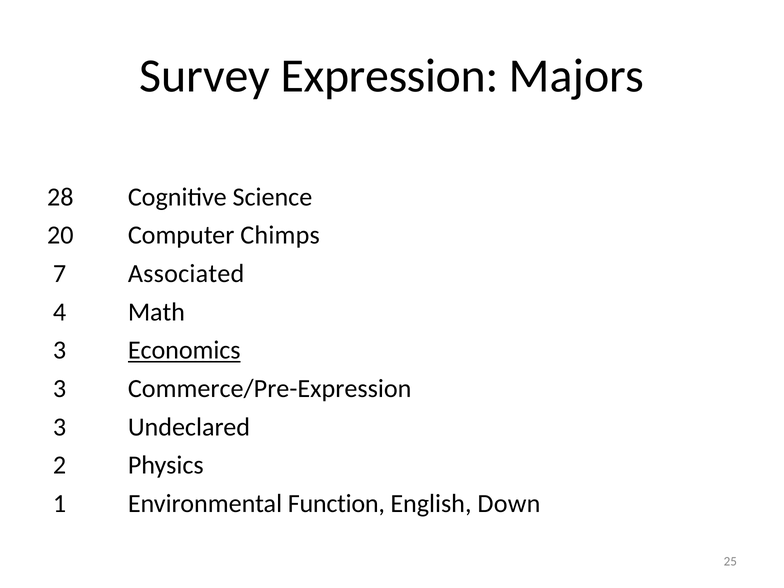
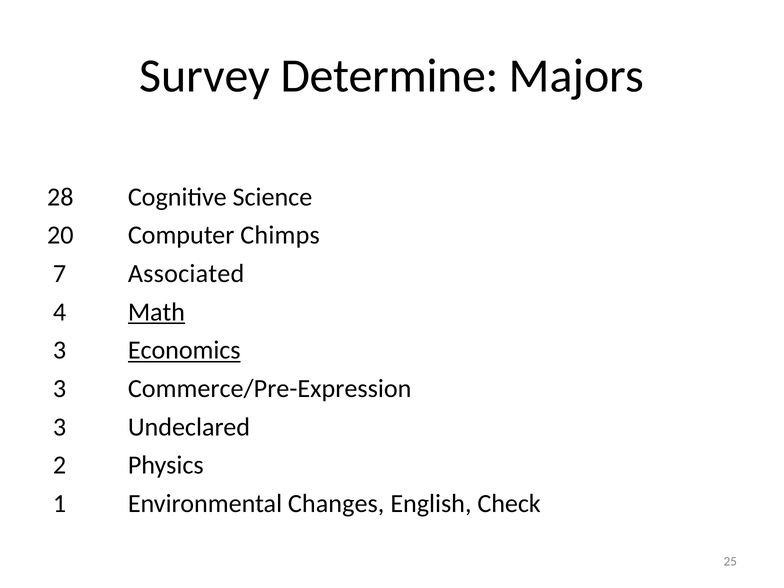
Expression: Expression -> Determine (390, 76)
Math underline: none -> present (156, 312)
Function: Function -> Changes (336, 504)
Down: Down -> Check (509, 504)
